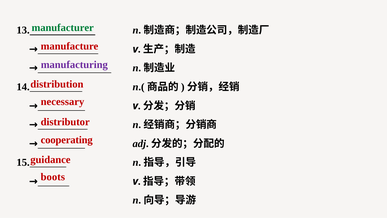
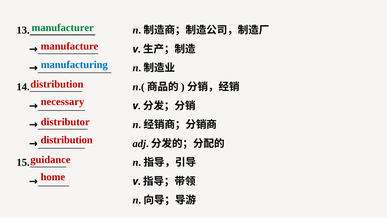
manufacturing colour: purple -> blue (74, 64)
cooperating: cooperating -> distribution (67, 140)
boots: boots -> home (53, 177)
